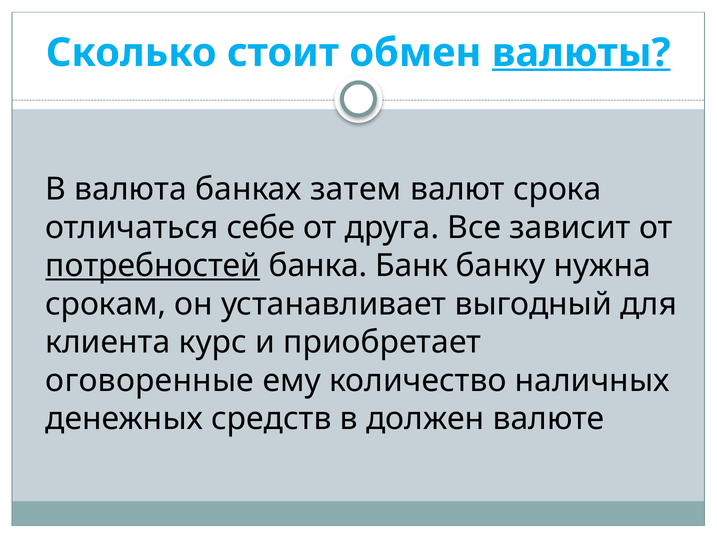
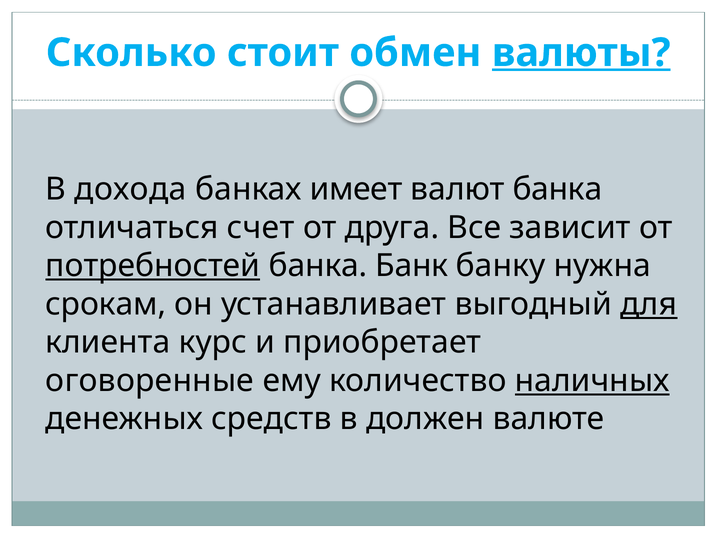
валюта: валюта -> дохода (131, 189)
затем: затем -> имеет (356, 189)
валют срока: срока -> банка (557, 189)
себе: себе -> счет (261, 228)
для underline: none -> present (649, 304)
наличных underline: none -> present (592, 381)
